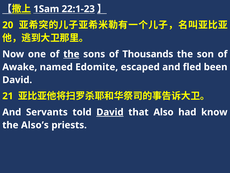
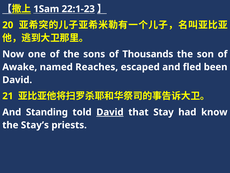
the underline: present -> none (71, 54)
Edomite: Edomite -> Reaches (97, 67)
Servants: Servants -> Standing (47, 112)
Also: Also -> Stay (164, 112)
Also’s: Also’s -> Stay’s (35, 125)
